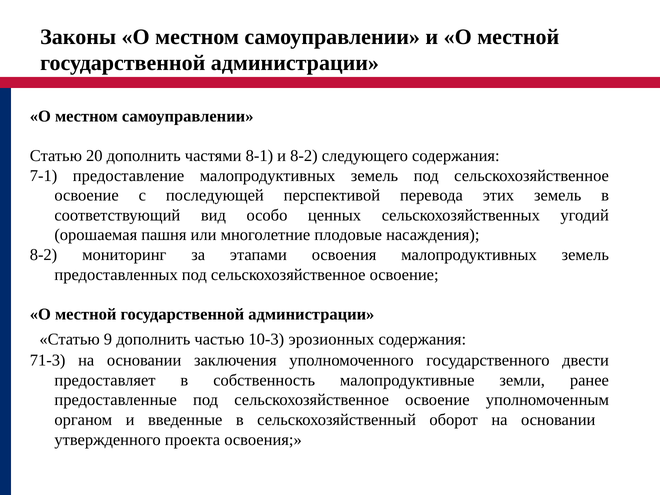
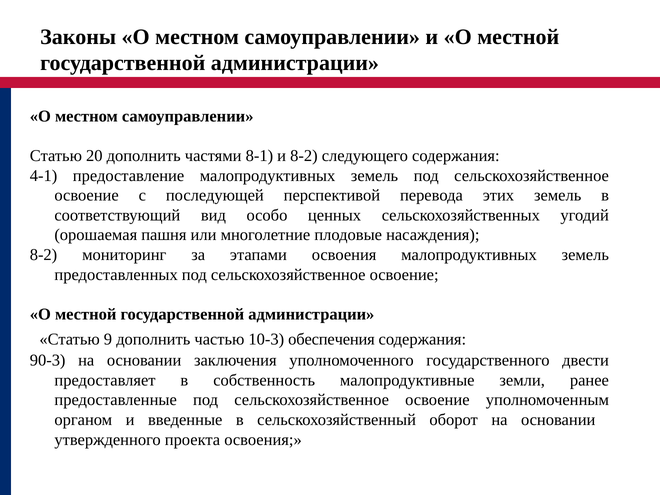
7-1: 7-1 -> 4-1 (44, 176)
эрозионных: эрозионных -> обеспечения (332, 340)
71-3: 71-3 -> 90-3 (48, 360)
